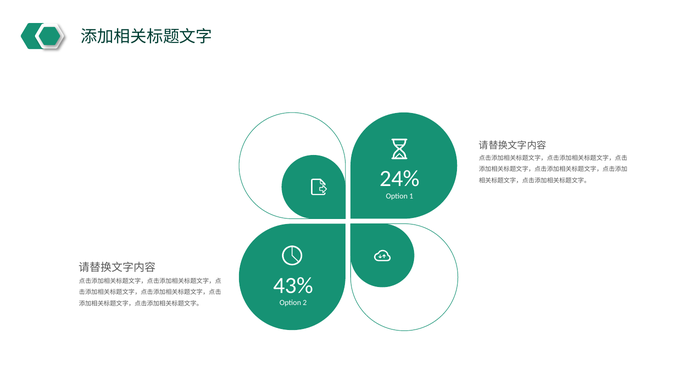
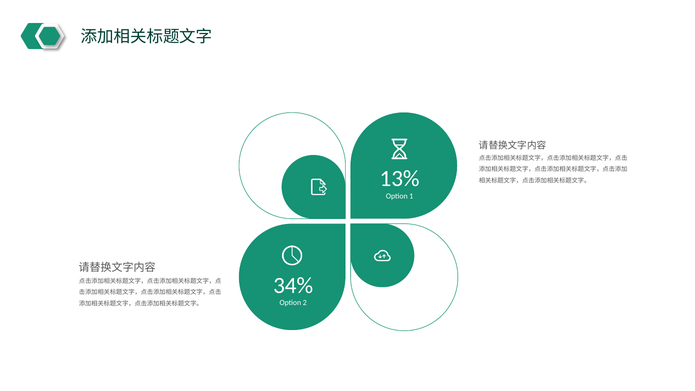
24%: 24% -> 13% (400, 178)
43%: 43% -> 34% (293, 285)
